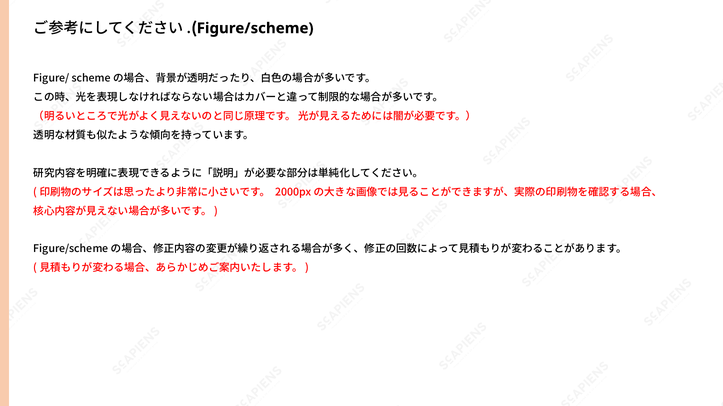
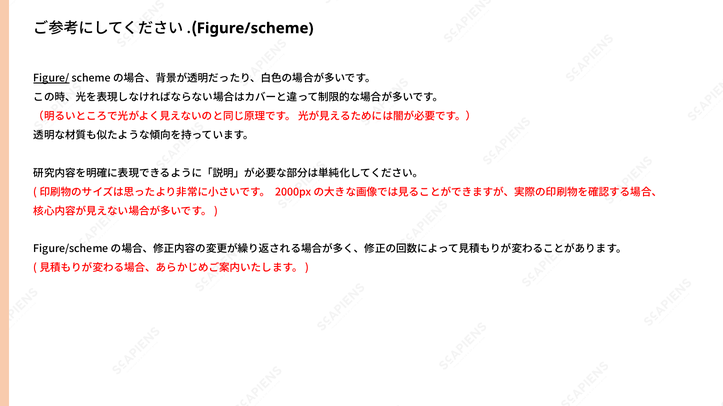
Figure/ underline: none -> present (51, 79)
